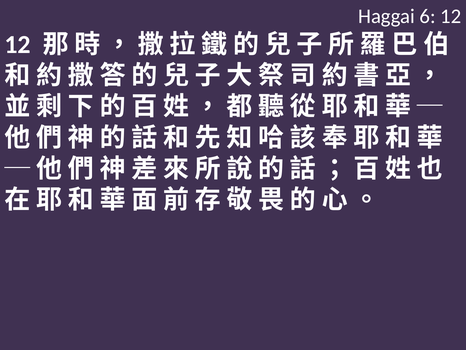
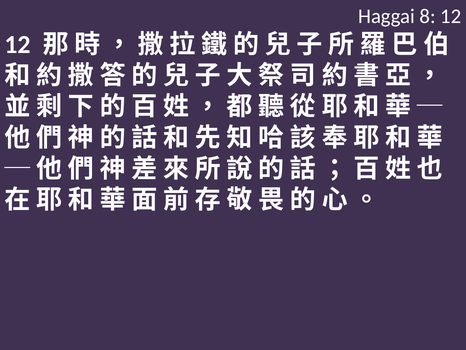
6: 6 -> 8 (428, 16)
